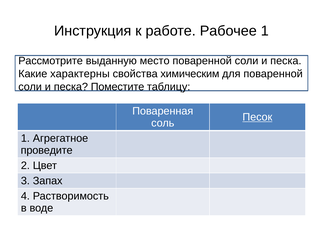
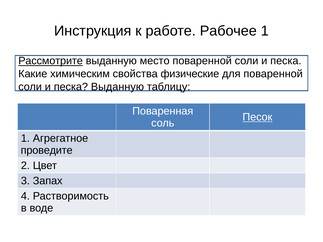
Рассмотрите underline: none -> present (51, 61)
характерны: характерны -> химическим (80, 74)
химическим: химическим -> физические (190, 74)
песка Поместите: Поместите -> Выданную (117, 87)
